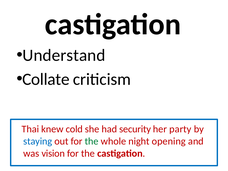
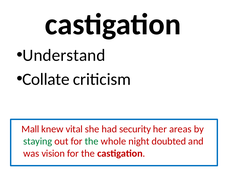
Thai: Thai -> Mall (30, 129)
cold: cold -> vital (74, 129)
party: party -> areas (180, 129)
staying colour: blue -> green (38, 141)
opening: opening -> doubted (169, 141)
